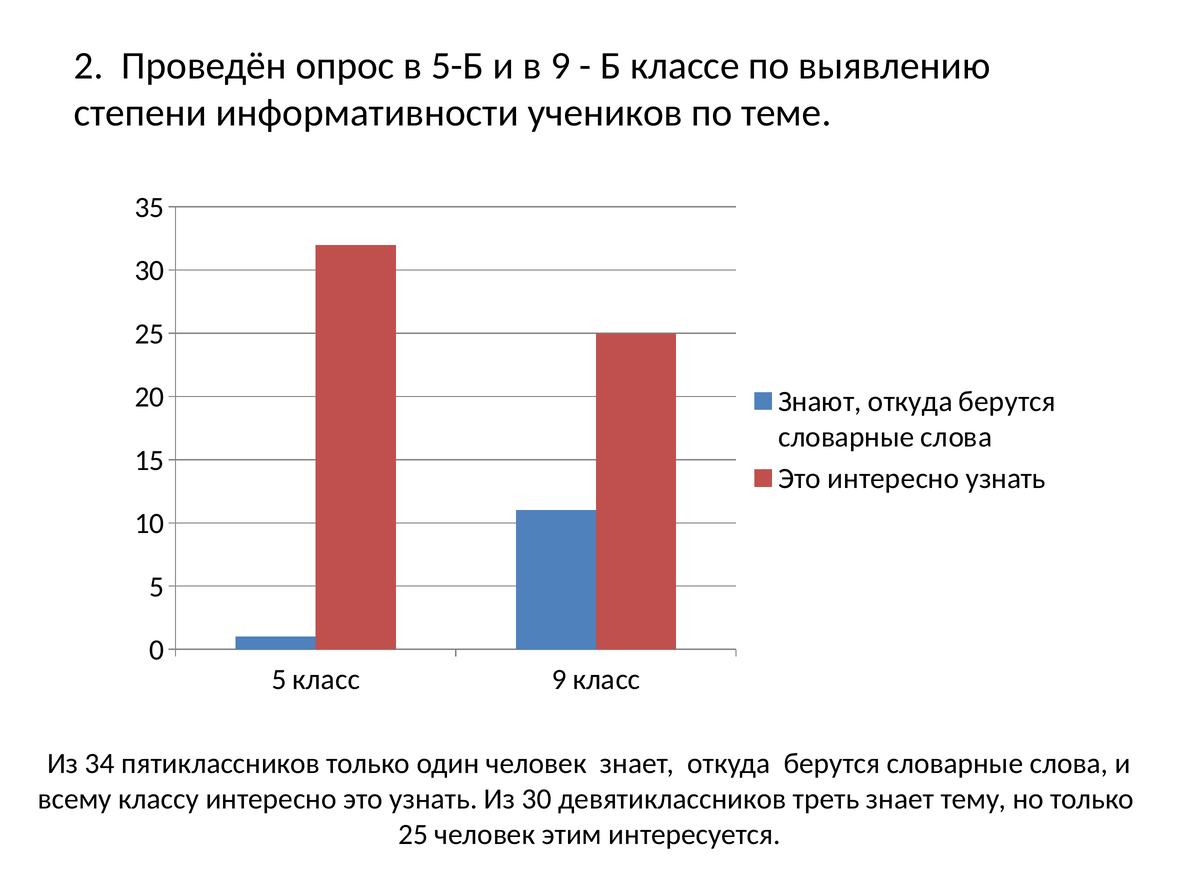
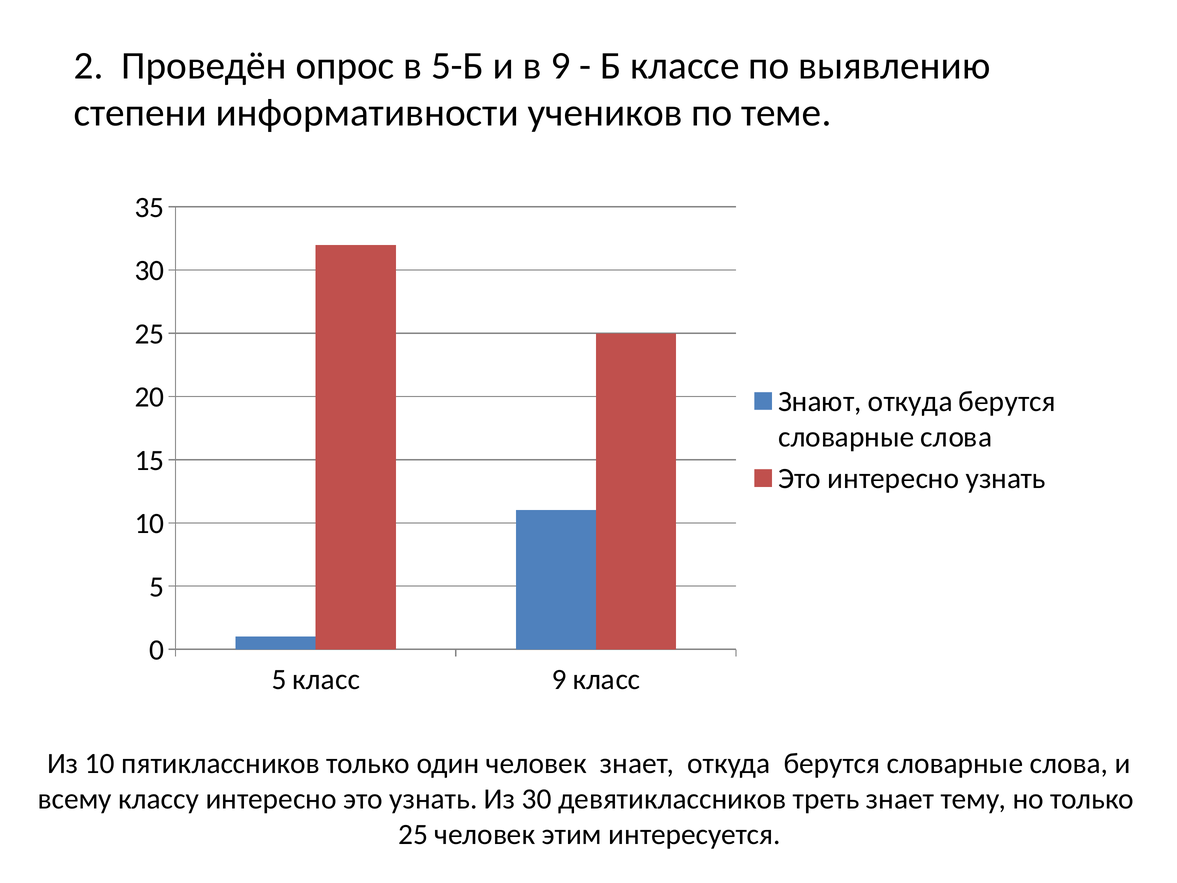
Из 34: 34 -> 10 (100, 763)
